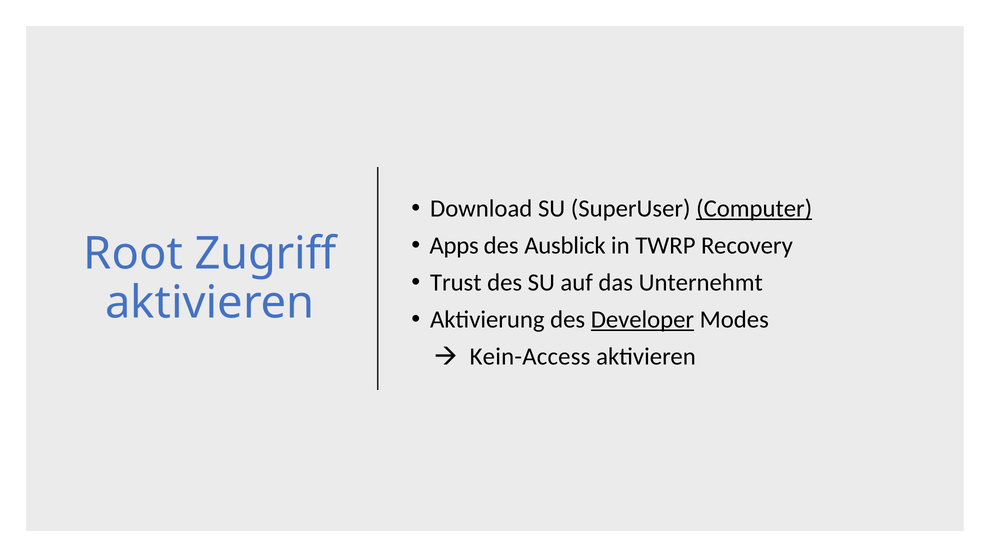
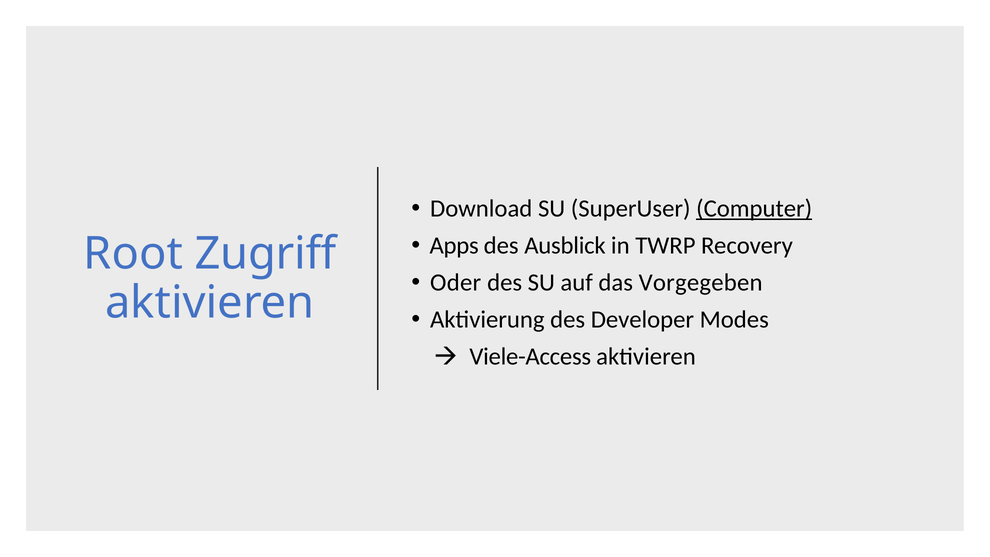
Trust: Trust -> Oder (456, 282)
Unternehmt: Unternehmt -> Vorgegeben (701, 282)
Developer underline: present -> none (642, 319)
Kein-Access: Kein-Access -> Viele-Access (530, 356)
